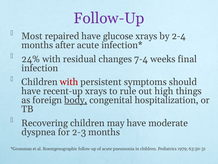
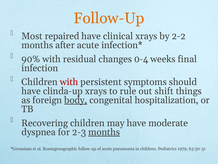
Follow-Up colour: purple -> orange (109, 18)
glucose: glucose -> clinical (118, 36)
2-4: 2-4 -> 2-2 (179, 36)
24%: 24% -> 90% (31, 59)
7-4: 7-4 -> 0-4 (141, 59)
recent-up: recent-up -> clinda-up (63, 91)
high: high -> shift (164, 91)
months underline: none -> present (104, 132)
